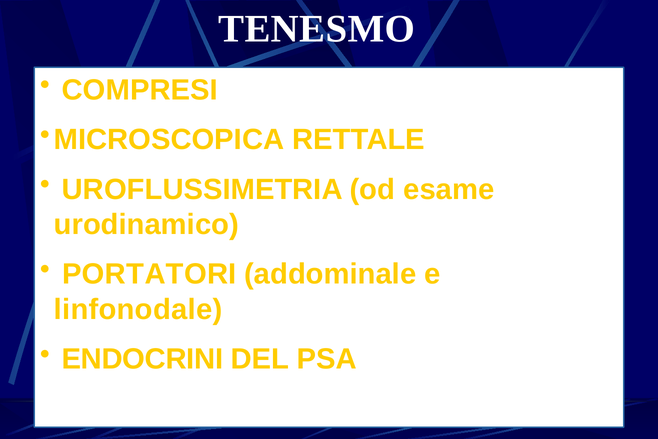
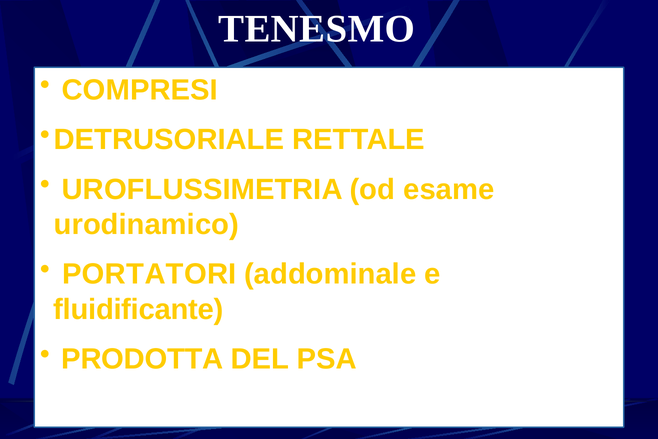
MICROSCOPICA: MICROSCOPICA -> DETRUSORIALE (169, 140)
linfonodale: linfonodale -> fluidificante (138, 309)
ENDOCRINI: ENDOCRINI -> PRODOTTA (142, 359)
